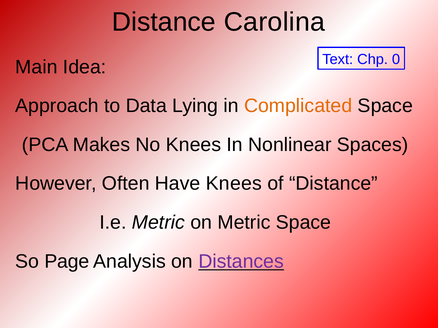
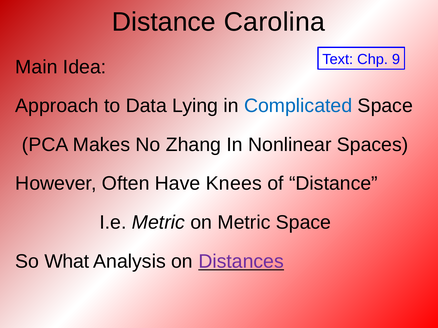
0: 0 -> 9 (396, 59)
Complicated colour: orange -> blue (298, 106)
No Knees: Knees -> Zhang (193, 145)
Page: Page -> What (67, 262)
